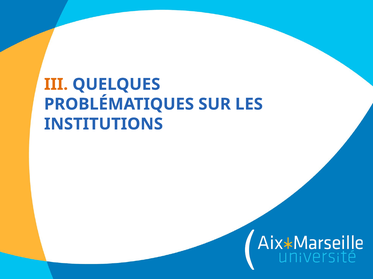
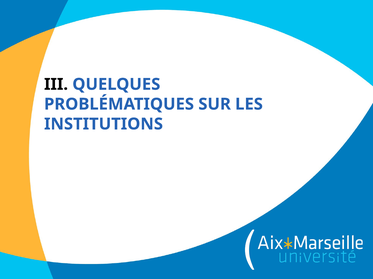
III colour: orange -> black (56, 85)
